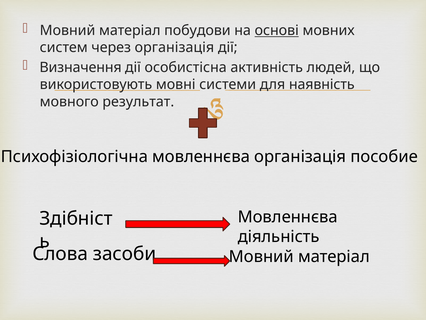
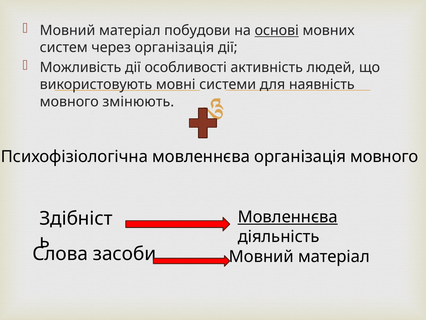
Визначення: Визначення -> Можливість (81, 67)
особистісна: особистісна -> особливості (186, 67)
результат: результат -> змінюють (138, 101)
організація пособие: пособие -> мовного (384, 157)
Мовленнєва underline: none -> present (288, 217)
